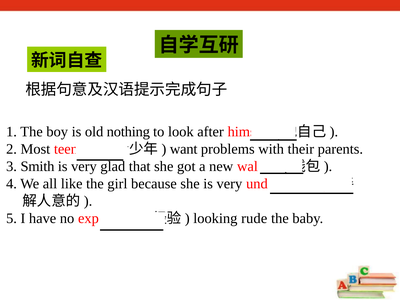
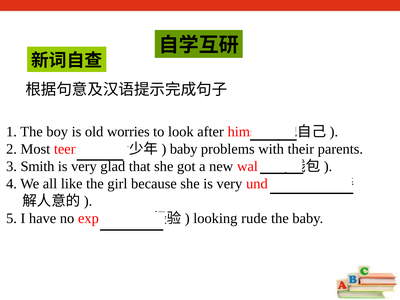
nothing: nothing -> worries (128, 132)
want: want -> baby (184, 149)
